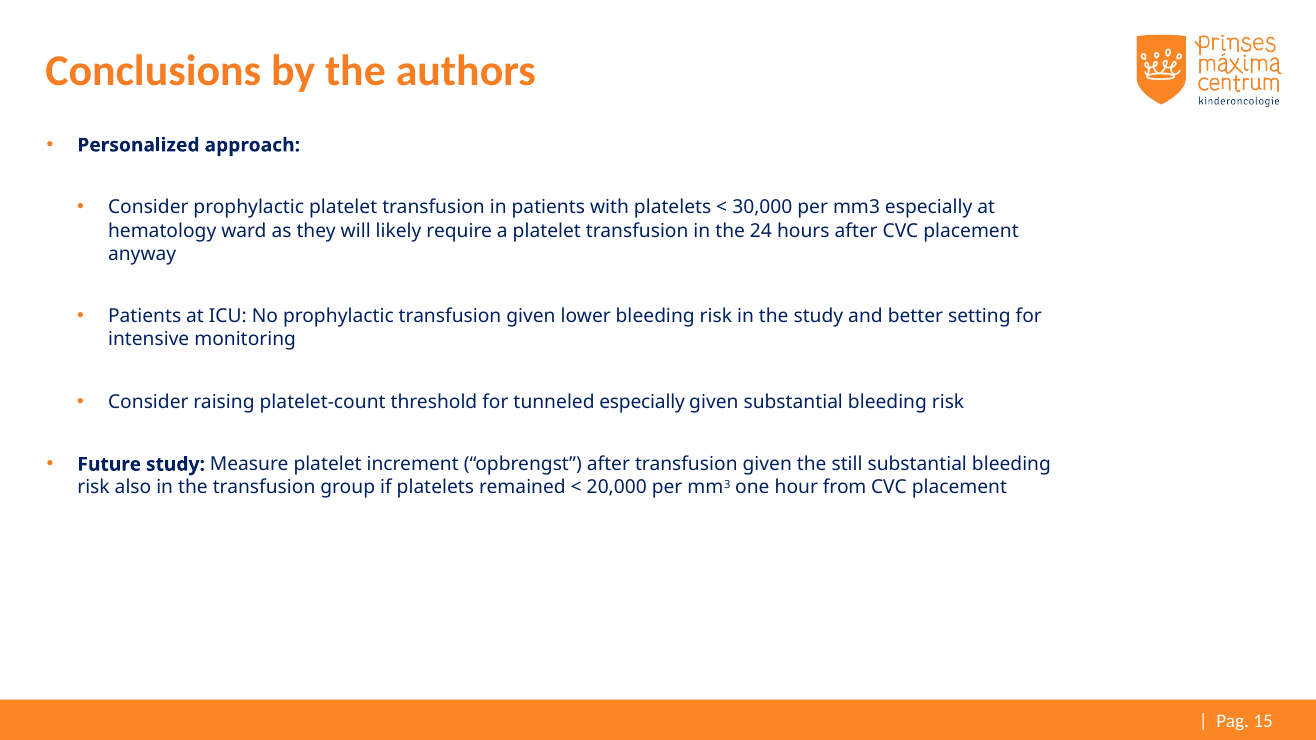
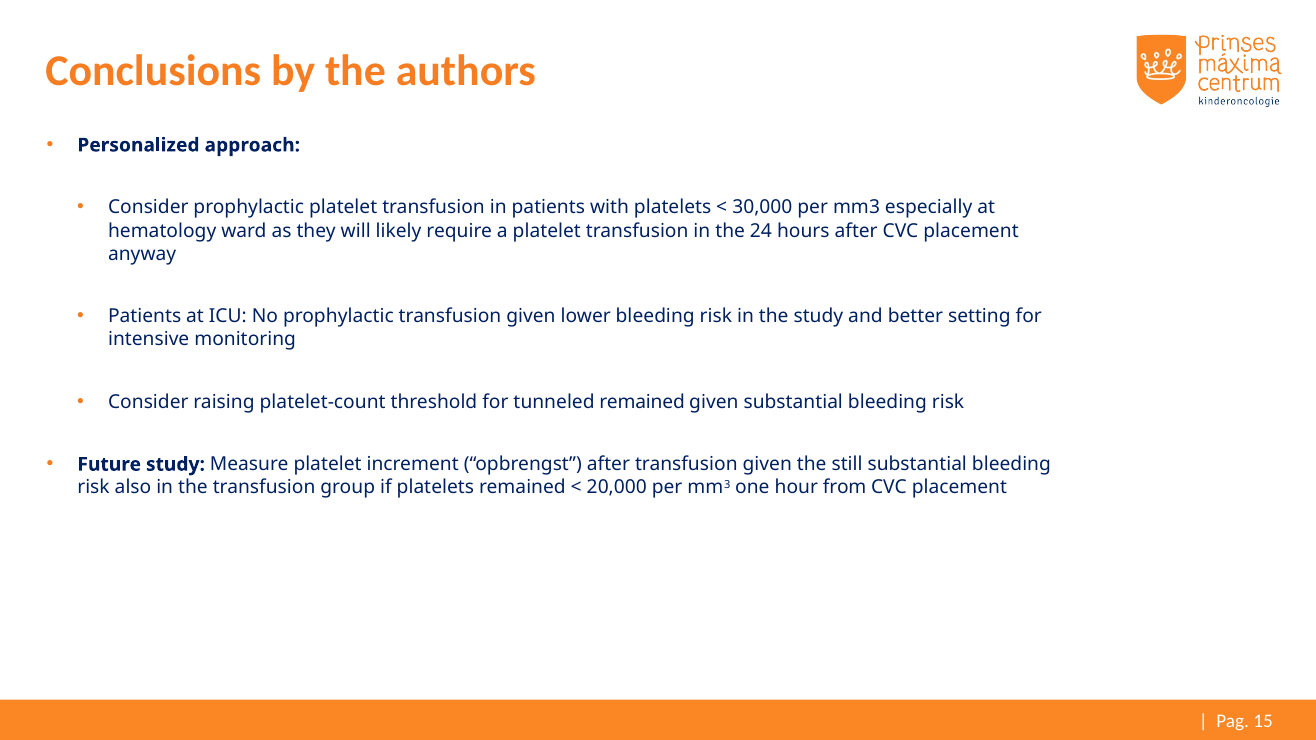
tunneled especially: especially -> remained (642, 402)
